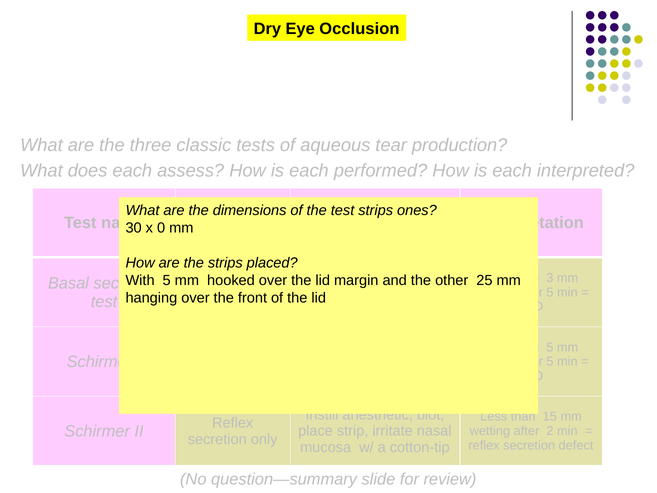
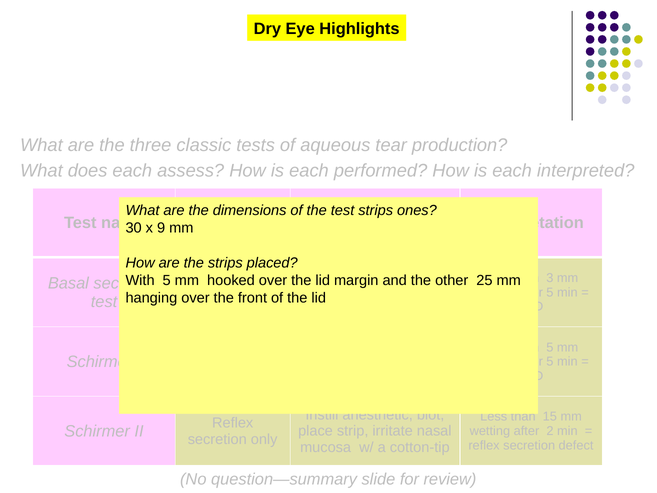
Occlusion: Occlusion -> Highlights (359, 29)
0: 0 -> 9 (161, 228)
